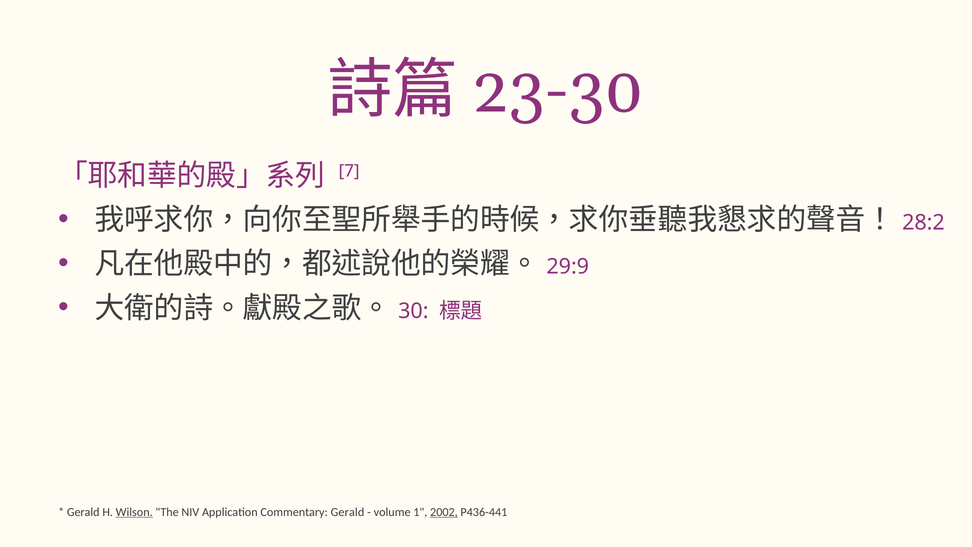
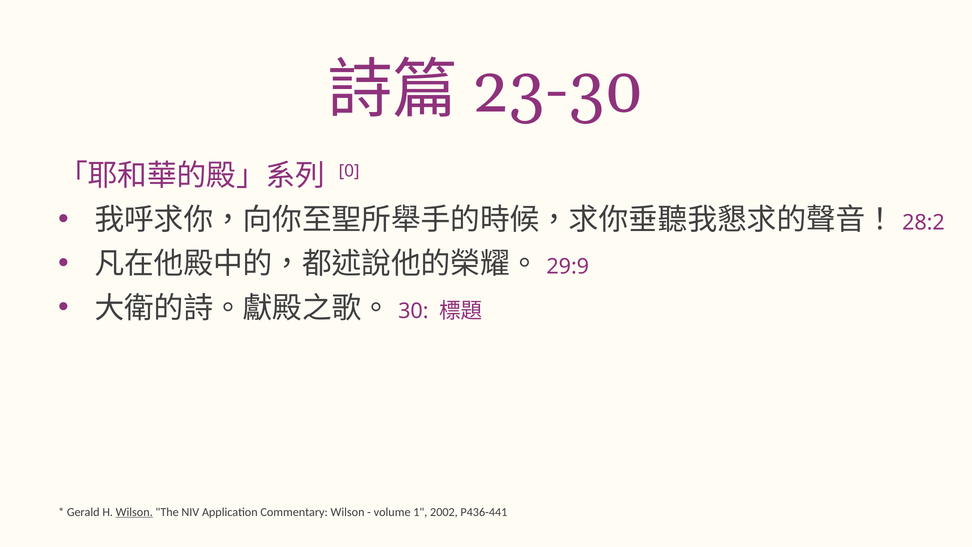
7: 7 -> 0 (349, 171)
Commentary Gerald: Gerald -> Wilson (348, 512)
2002 underline: present -> none (444, 512)
